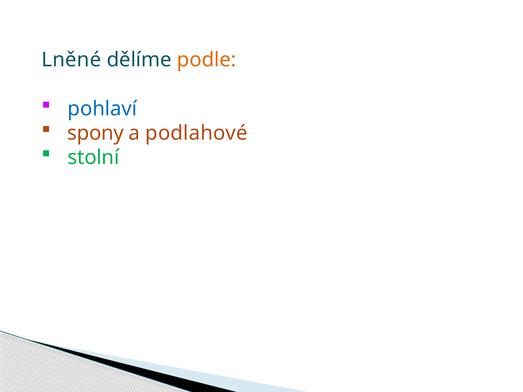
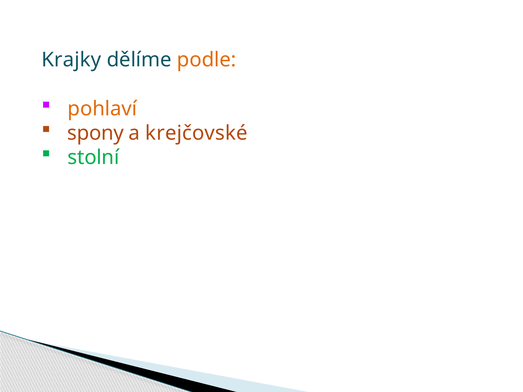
Lněné: Lněné -> Krajky (71, 60)
pohlaví colour: blue -> orange (102, 109)
podlahové: podlahové -> krejčovské (196, 133)
